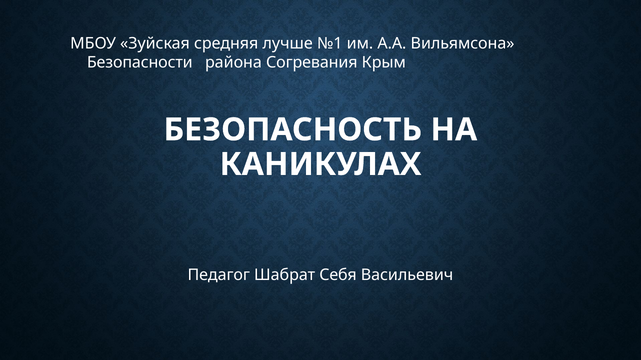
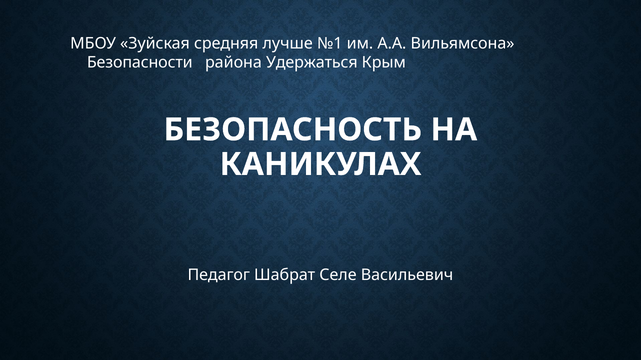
Согревания: Согревания -> Удержаться (312, 63)
Себя: Себя -> Селе (338, 275)
